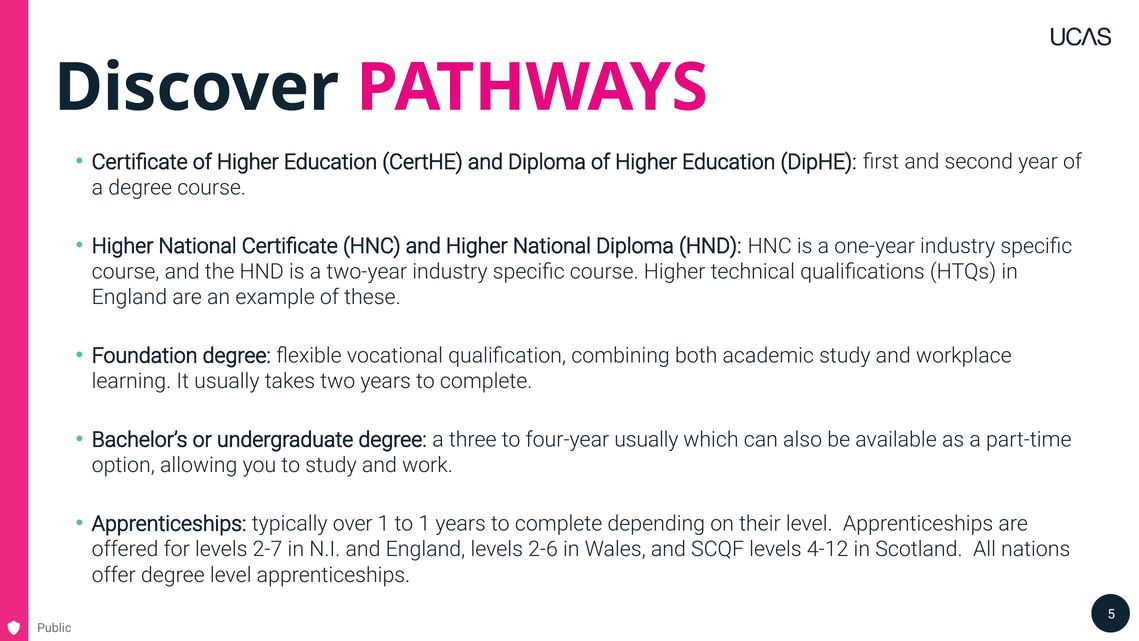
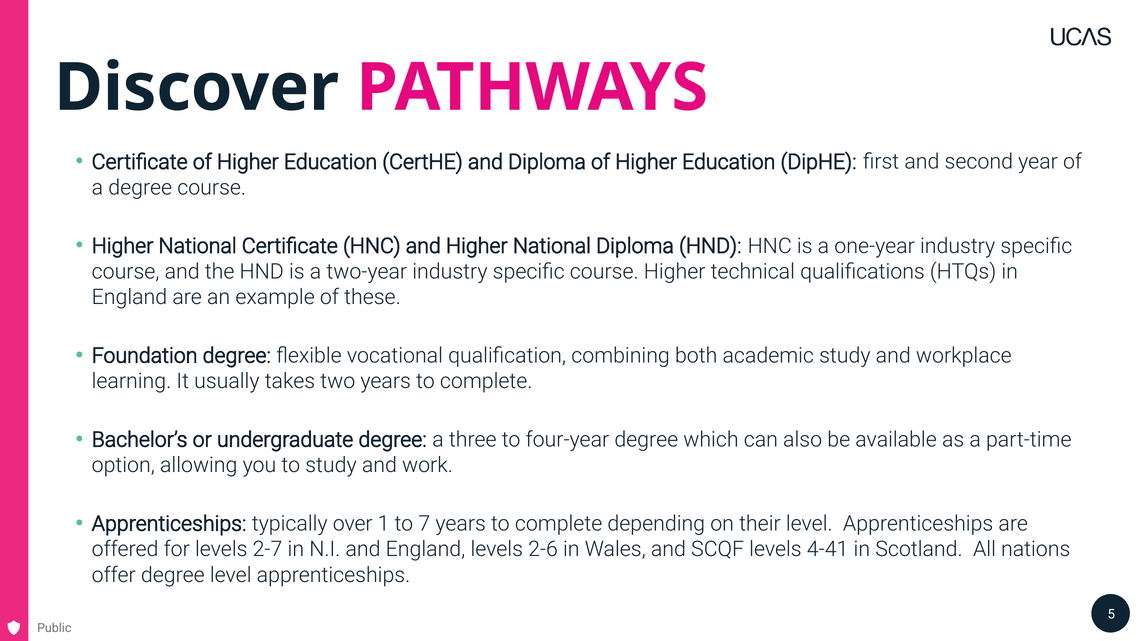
four-year usually: usually -> degree (646, 439)
to 1: 1 -> 7 (424, 523)
4-12: 4-12 -> 4-41 (828, 549)
